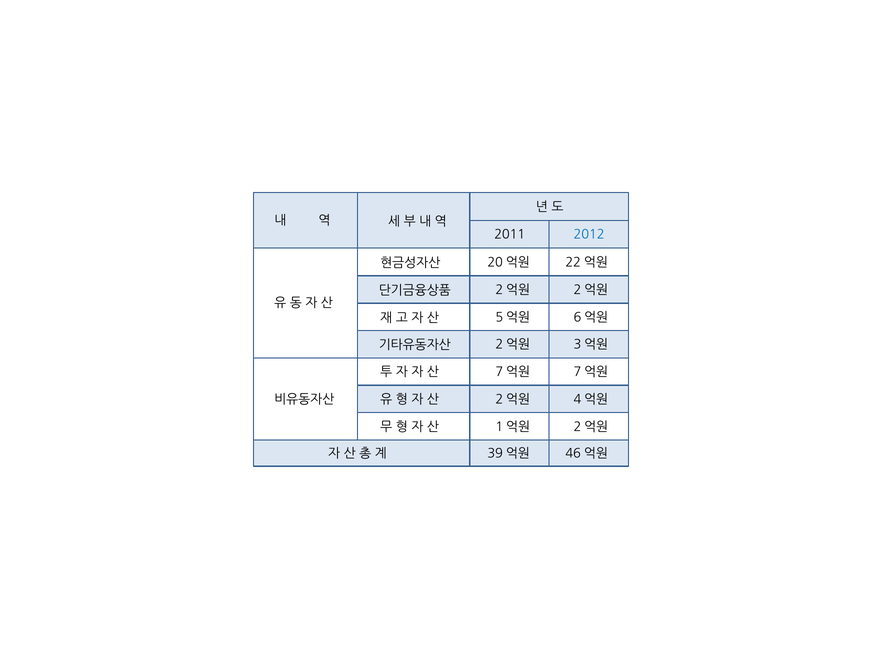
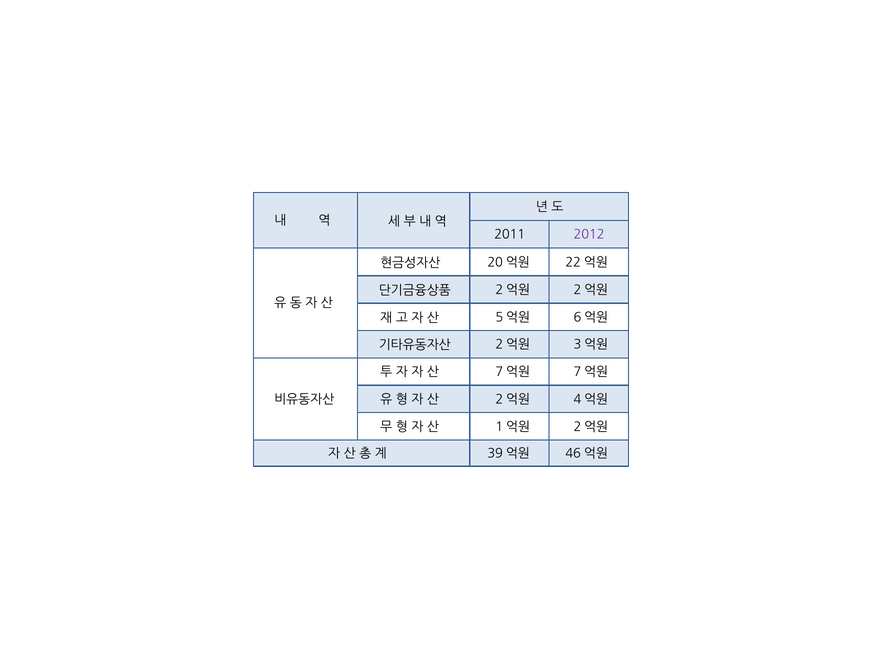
2012 colour: blue -> purple (589, 234)
